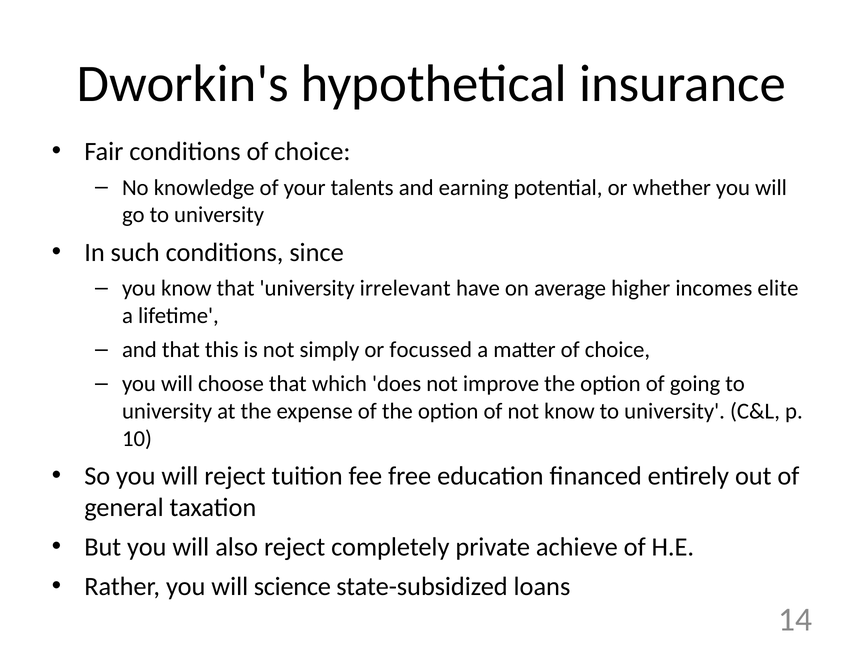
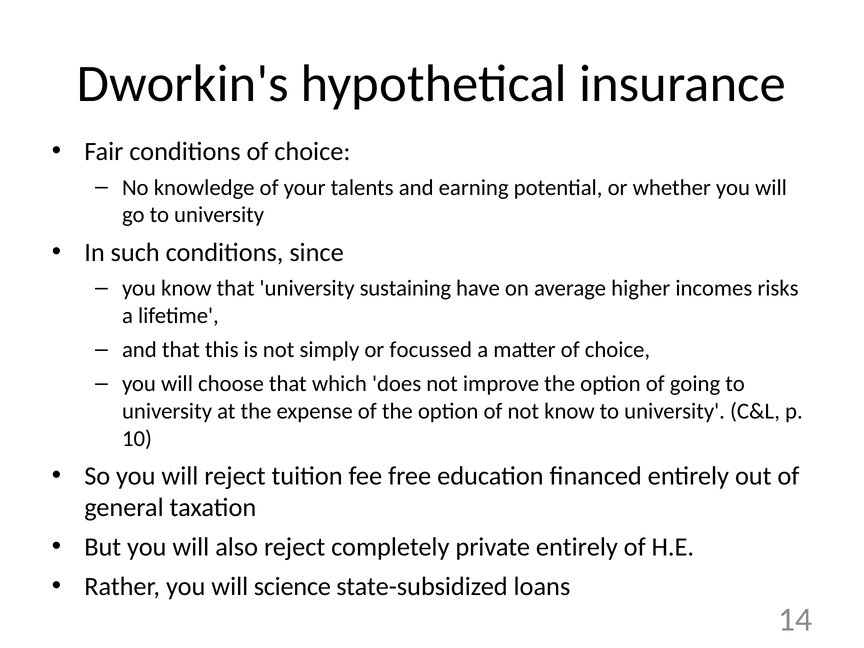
irrelevant: irrelevant -> sustaining (405, 288)
elite: elite -> risks (778, 288)
private achieve: achieve -> entirely (577, 547)
